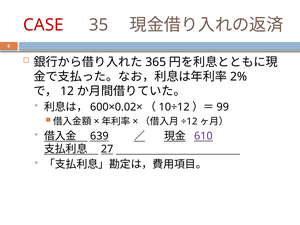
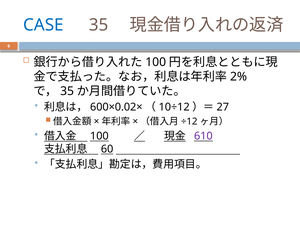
CASE colour: red -> blue (43, 25)
365: 365 -> 100 (156, 62)
12: 12 -> 35 (67, 91)
99: 99 -> 27 (223, 107)
639: 639 -> 100 (99, 136)
27: 27 -> 60 (107, 149)
